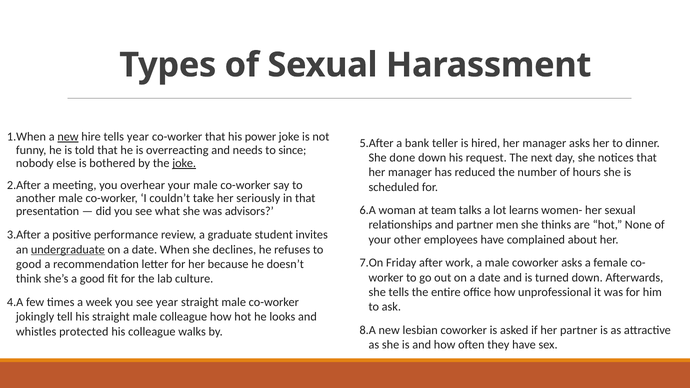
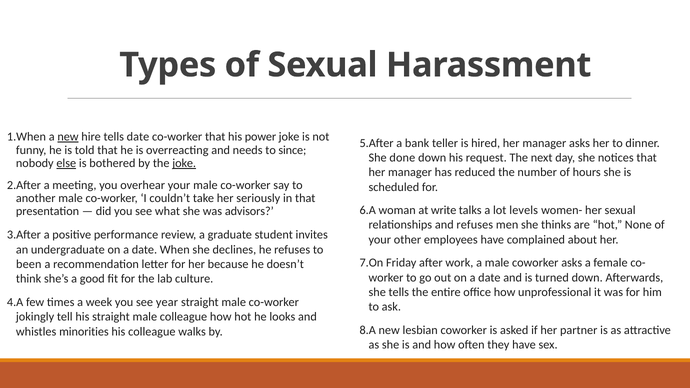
tells year: year -> date (138, 137)
else underline: none -> present (66, 163)
team: team -> write (444, 210)
learns: learns -> levels (524, 210)
and partner: partner -> refuses (475, 225)
undergraduate underline: present -> none (68, 250)
good: good -> been (29, 264)
protected: protected -> minorities (84, 332)
